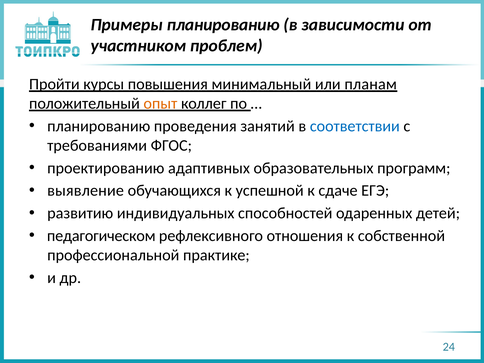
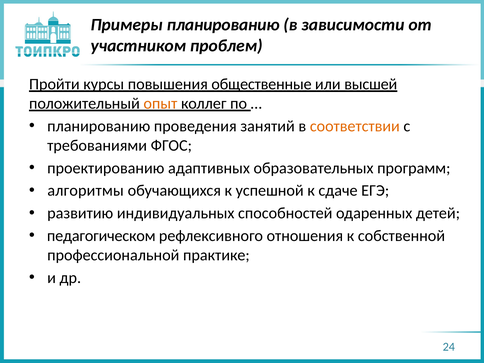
минимальный: минимальный -> общественные (262, 84)
планам: планам -> высшей (371, 84)
соответствии colour: blue -> orange (355, 126)
выявление: выявление -> алгоритмы (86, 191)
